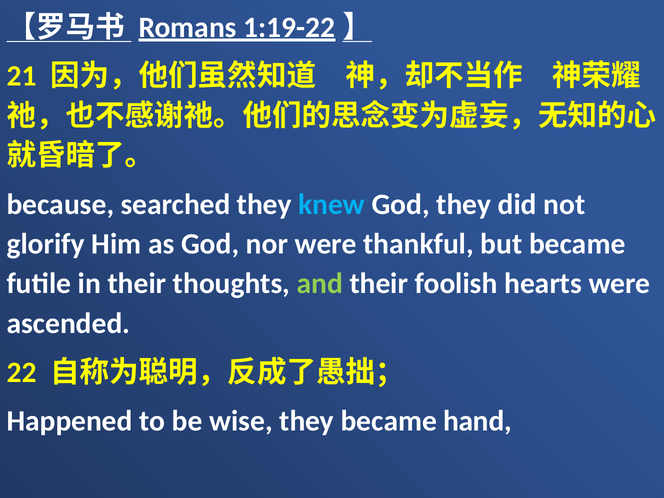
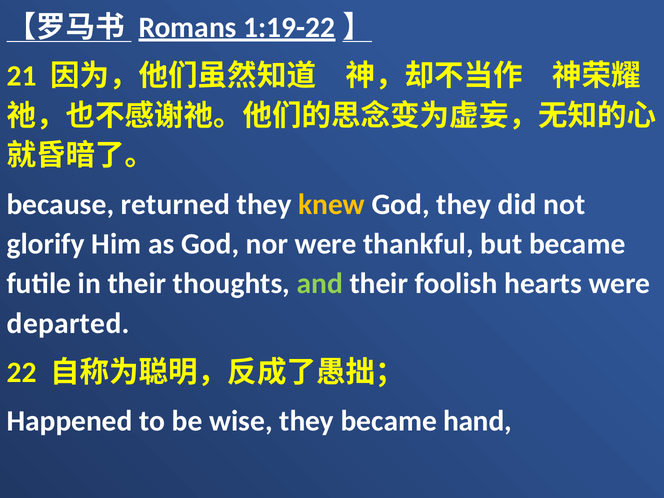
searched: searched -> returned (175, 204)
knew colour: light blue -> yellow (332, 204)
ascended: ascended -> departed (68, 323)
